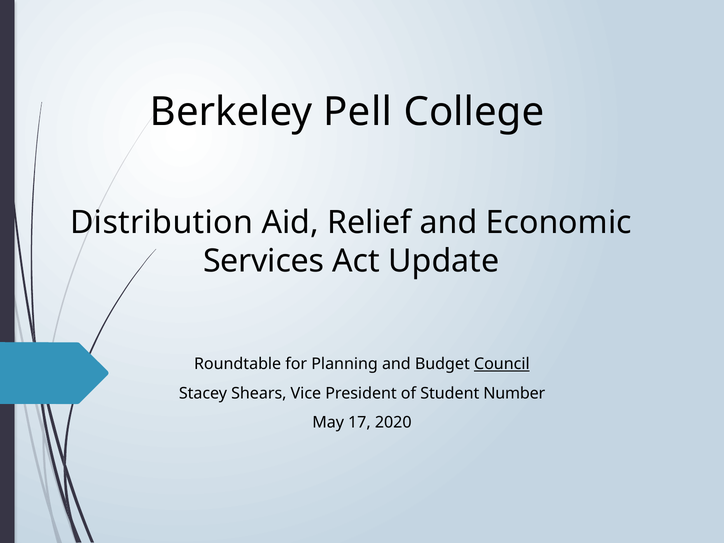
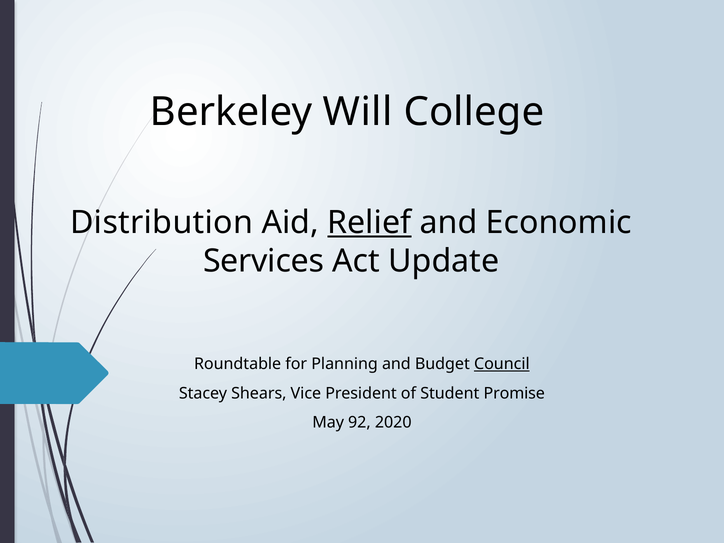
Pell: Pell -> Will (358, 112)
Relief underline: none -> present (369, 222)
Number: Number -> Promise (514, 393)
17: 17 -> 92 (359, 423)
